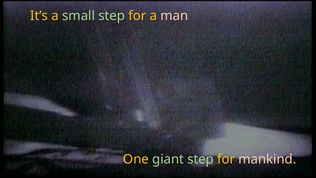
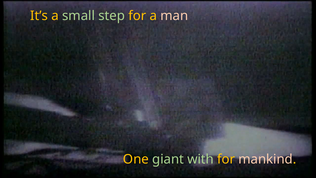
giant step: step -> with (201, 159)
